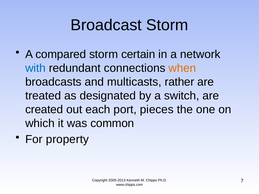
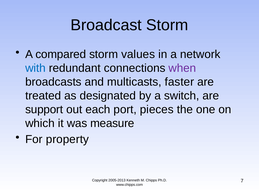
certain: certain -> values (138, 54)
when colour: orange -> purple (182, 68)
rather: rather -> faster (179, 82)
created: created -> support (44, 110)
common: common -> measure (112, 123)
